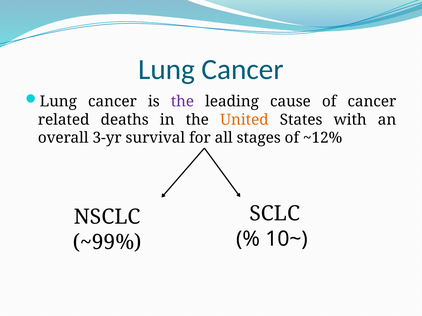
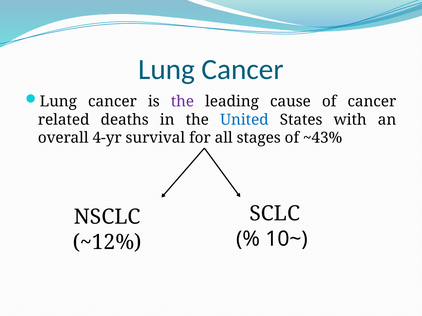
United colour: orange -> blue (244, 120)
3-yr: 3-yr -> 4-yr (107, 138)
~12%: ~12% -> ~43% (323, 138)
~99%: ~99% -> ~12% (107, 243)
